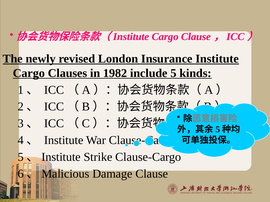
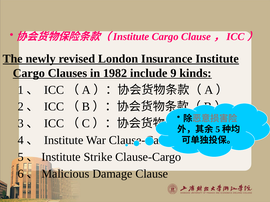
include 5: 5 -> 9 (174, 73)
